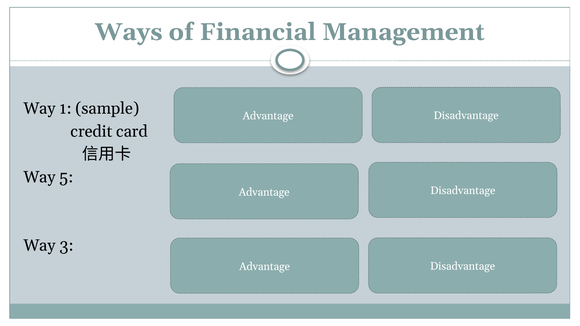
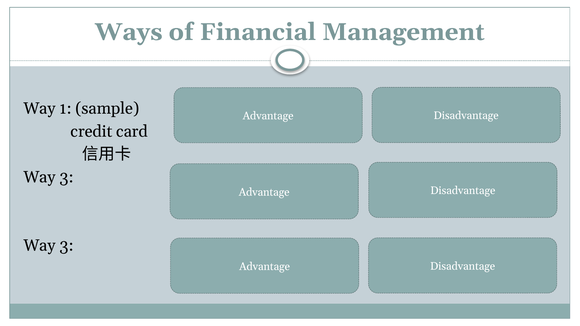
5: 5 -> 3 (67, 177)
